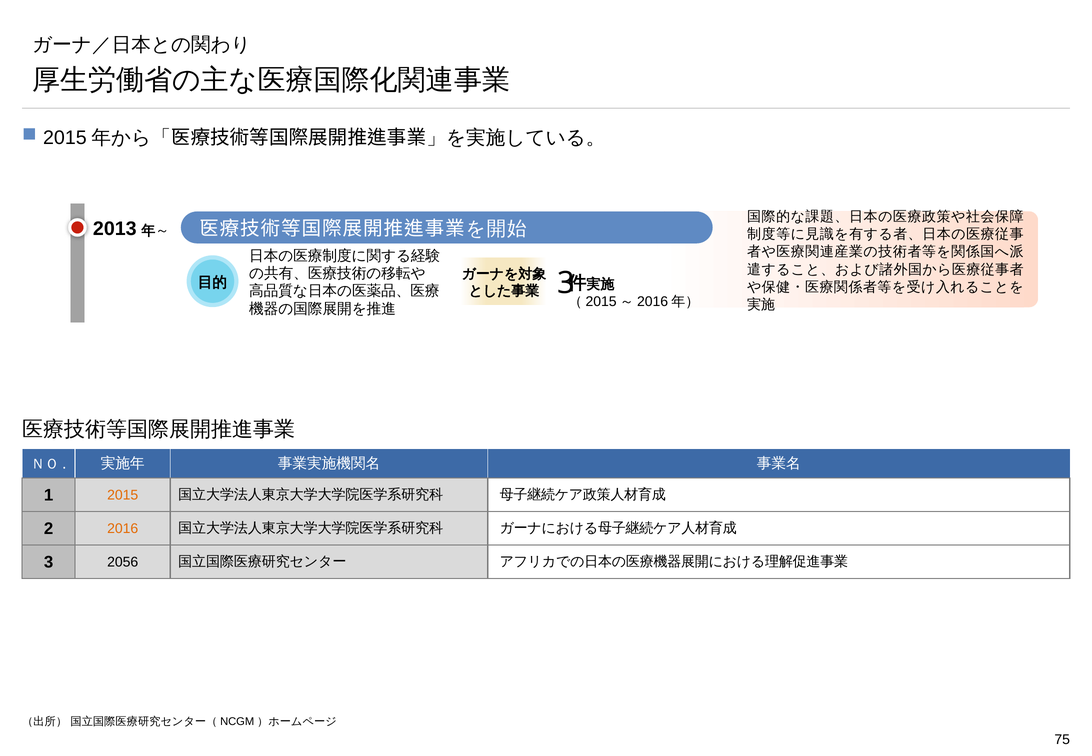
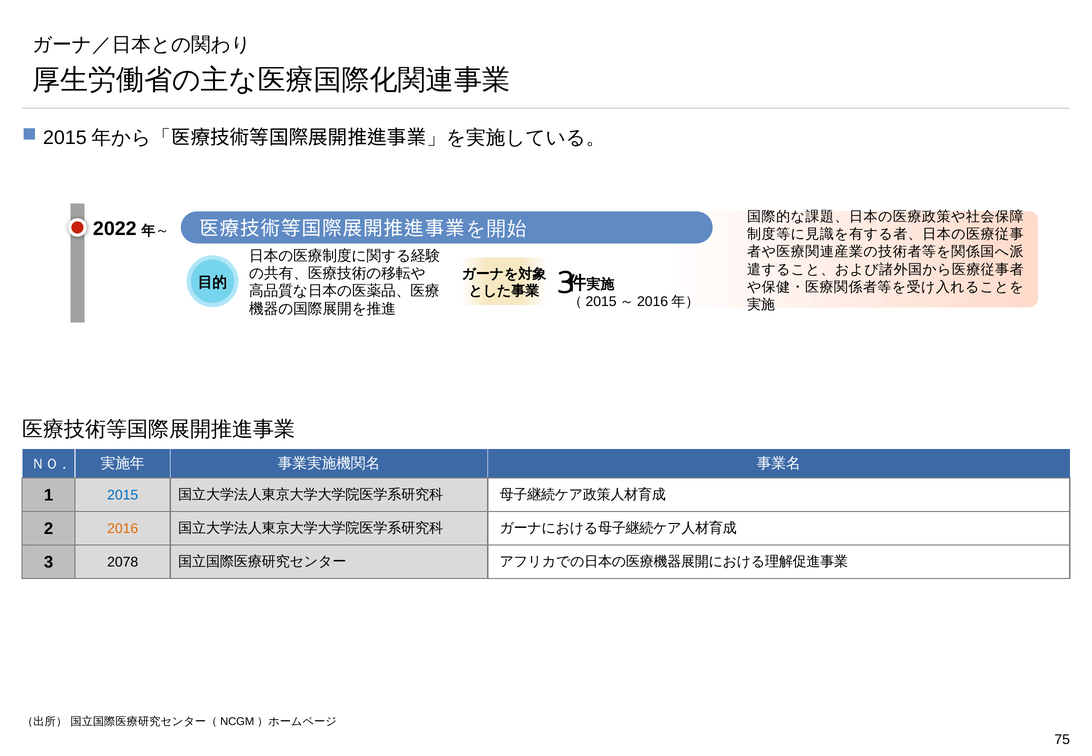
2013: 2013 -> 2022 (115, 229)
2015 colour: orange -> blue (123, 495)
2056: 2056 -> 2078 (123, 562)
